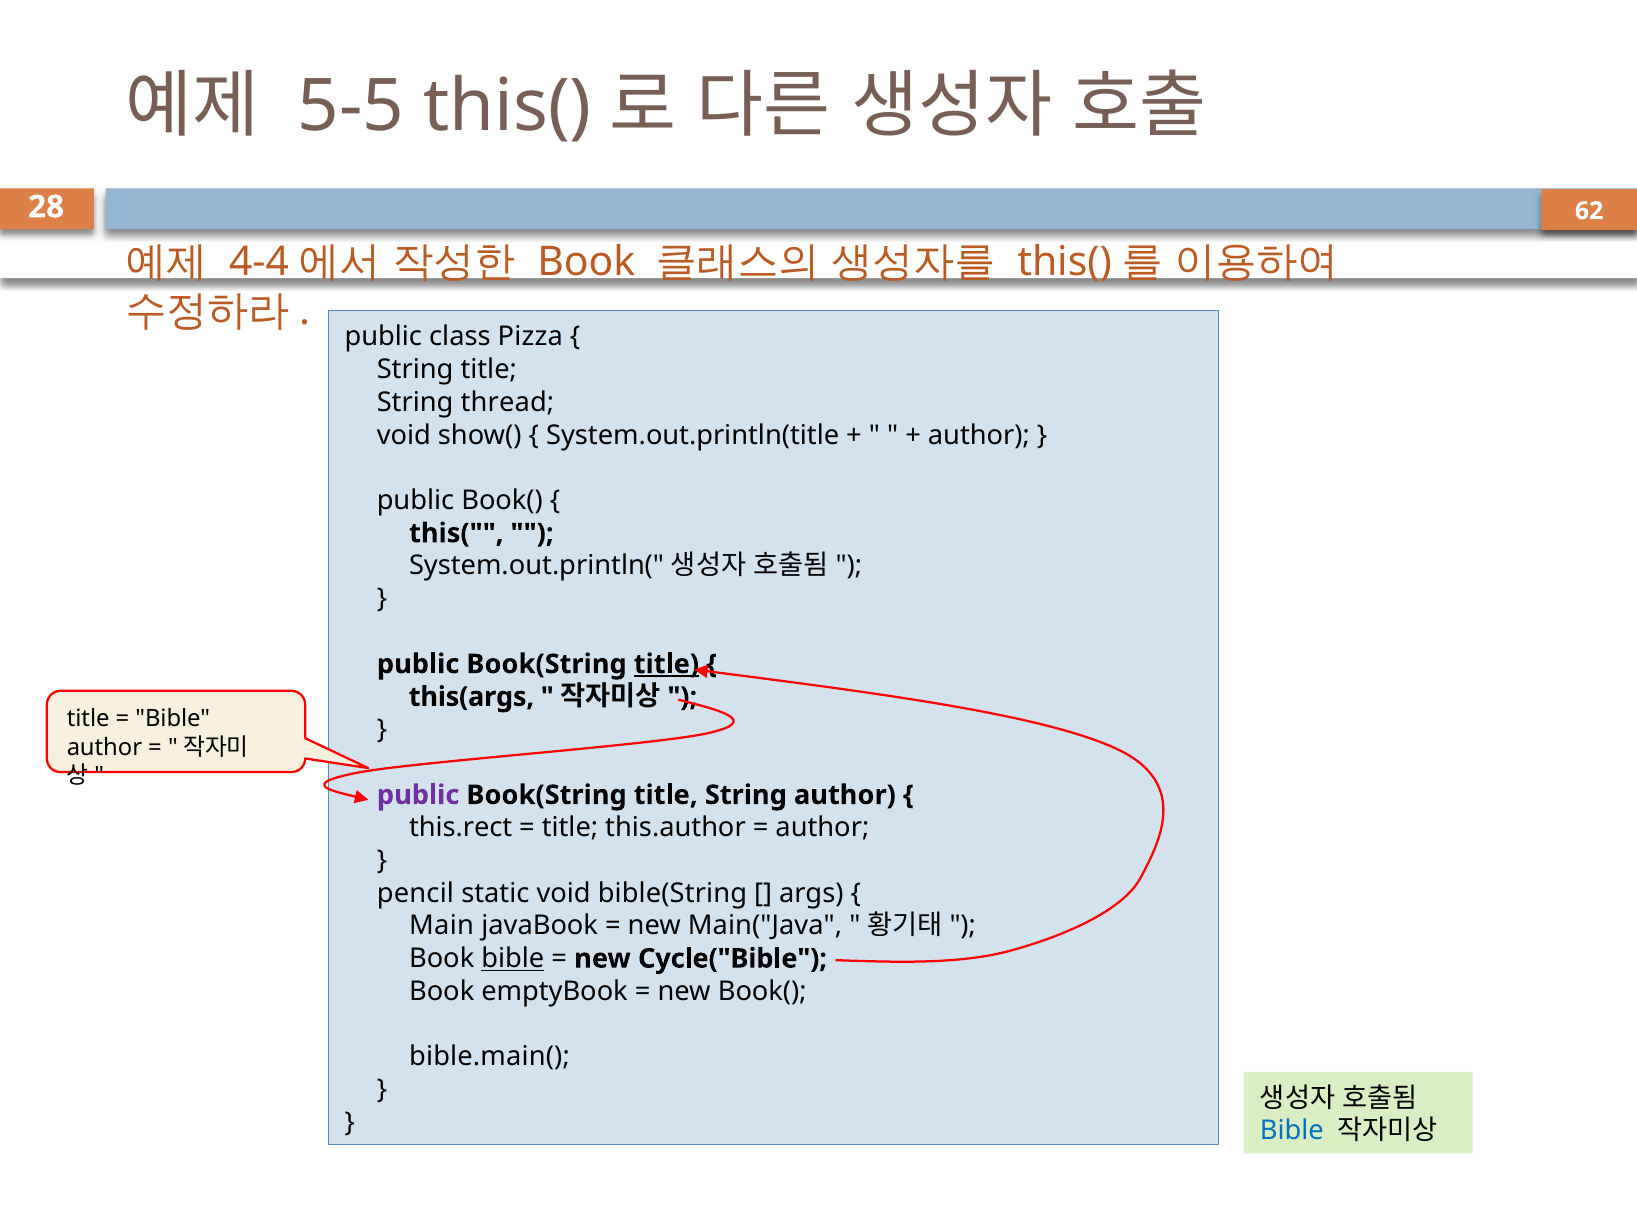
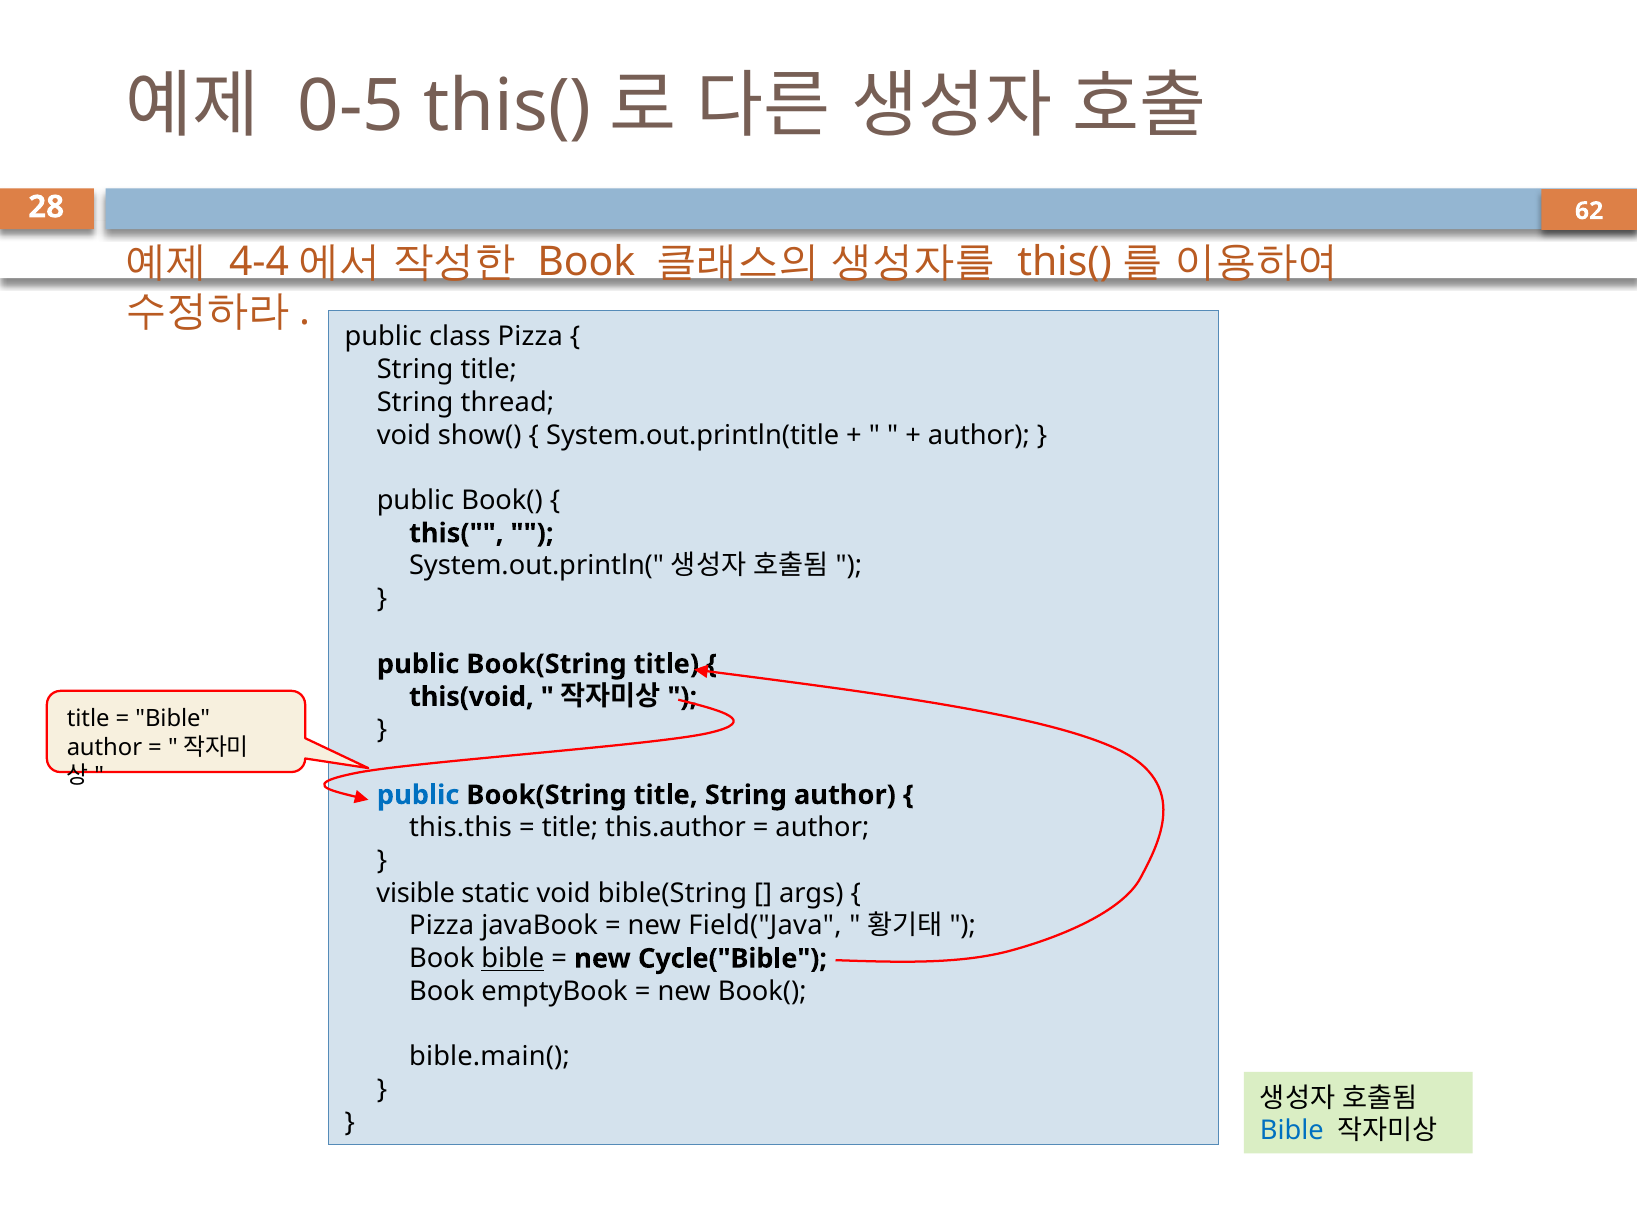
5-5: 5-5 -> 0-5 (351, 107)
title underline: present -> none (666, 665)
this(args: this(args -> this(void (471, 697)
public colour: purple -> blue (418, 796)
this.rect: this.rect -> this.this (461, 828)
pencil: pencil -> visible (416, 894)
Main: Main -> Pizza (442, 926)
Main("Java: Main("Java -> Field("Java (765, 926)
